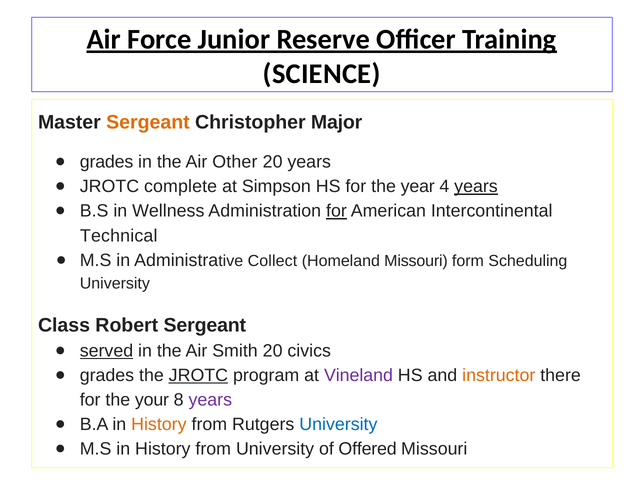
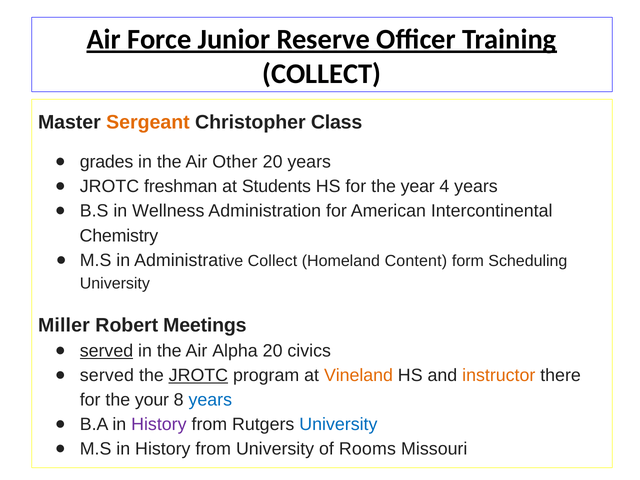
SCIENCE: SCIENCE -> COLLECT (322, 74)
Major: Major -> Class (337, 122)
complete: complete -> freshman (181, 187)
Simpson: Simpson -> Students (276, 187)
years underline: present -> none (476, 187)
for underline: present -> none (336, 211)
Technical: Technical -> Chemistry (119, 236)
Homeland Missouri: Missouri -> Content (416, 261)
Class: Class -> Miller (64, 325)
Robert Sergeant: Sergeant -> Meetings (205, 325)
Smith: Smith -> Alpha (235, 351)
grades: grades -> served (107, 375)
Vineland colour: purple -> orange (358, 375)
years colour: purple -> blue (210, 400)
History colour: orange -> purple (159, 425)
Offered: Offered -> Rooms (367, 449)
